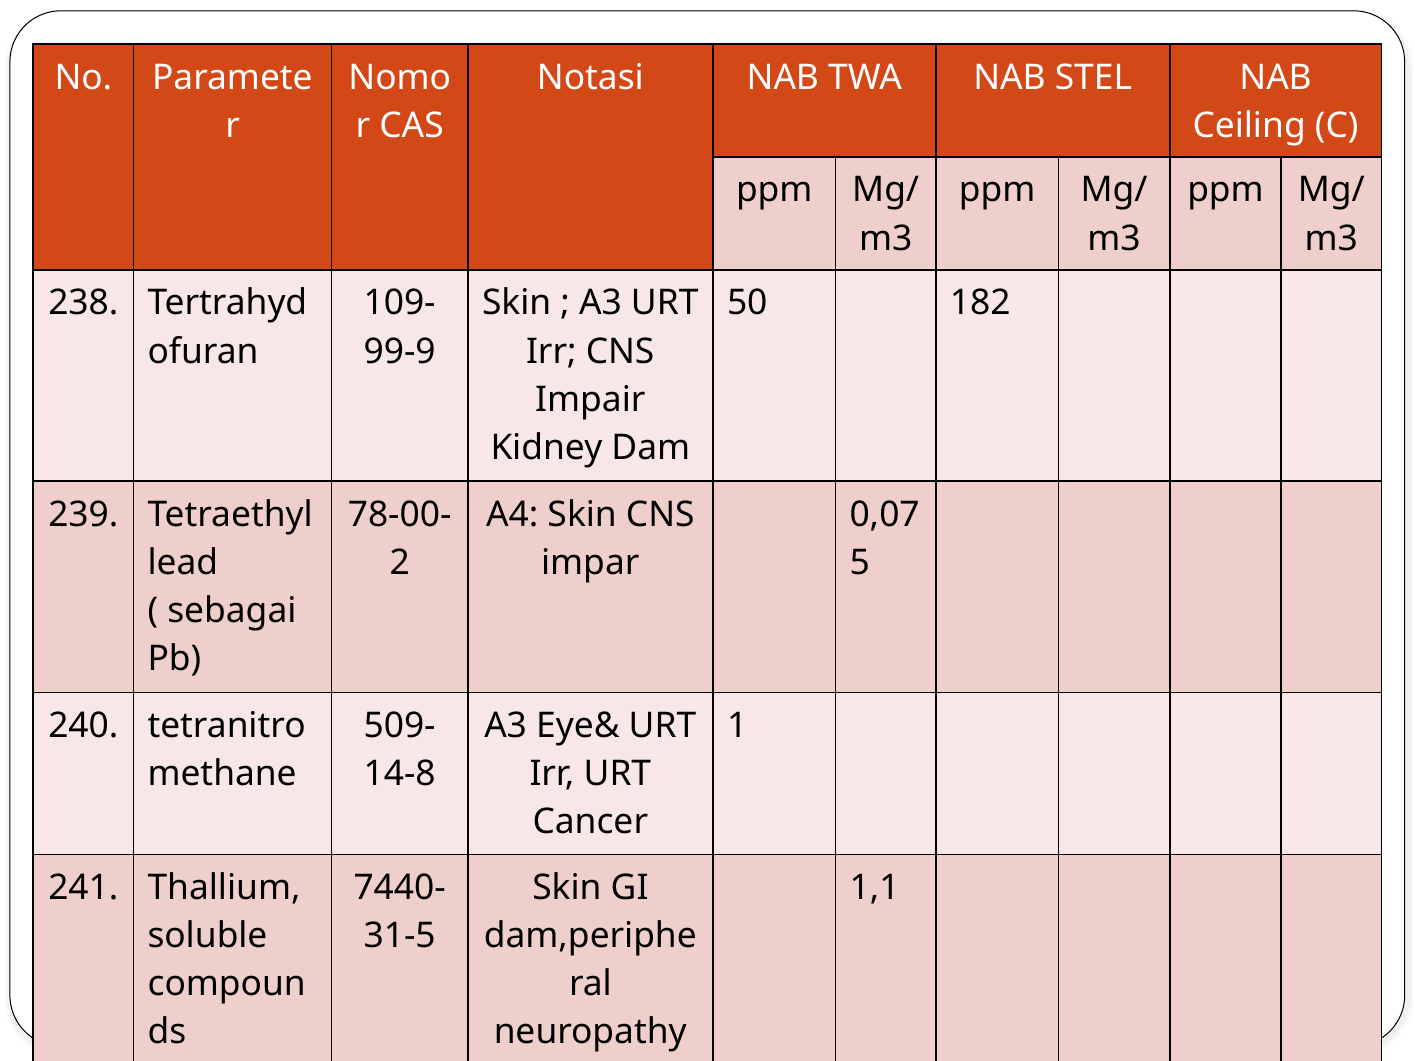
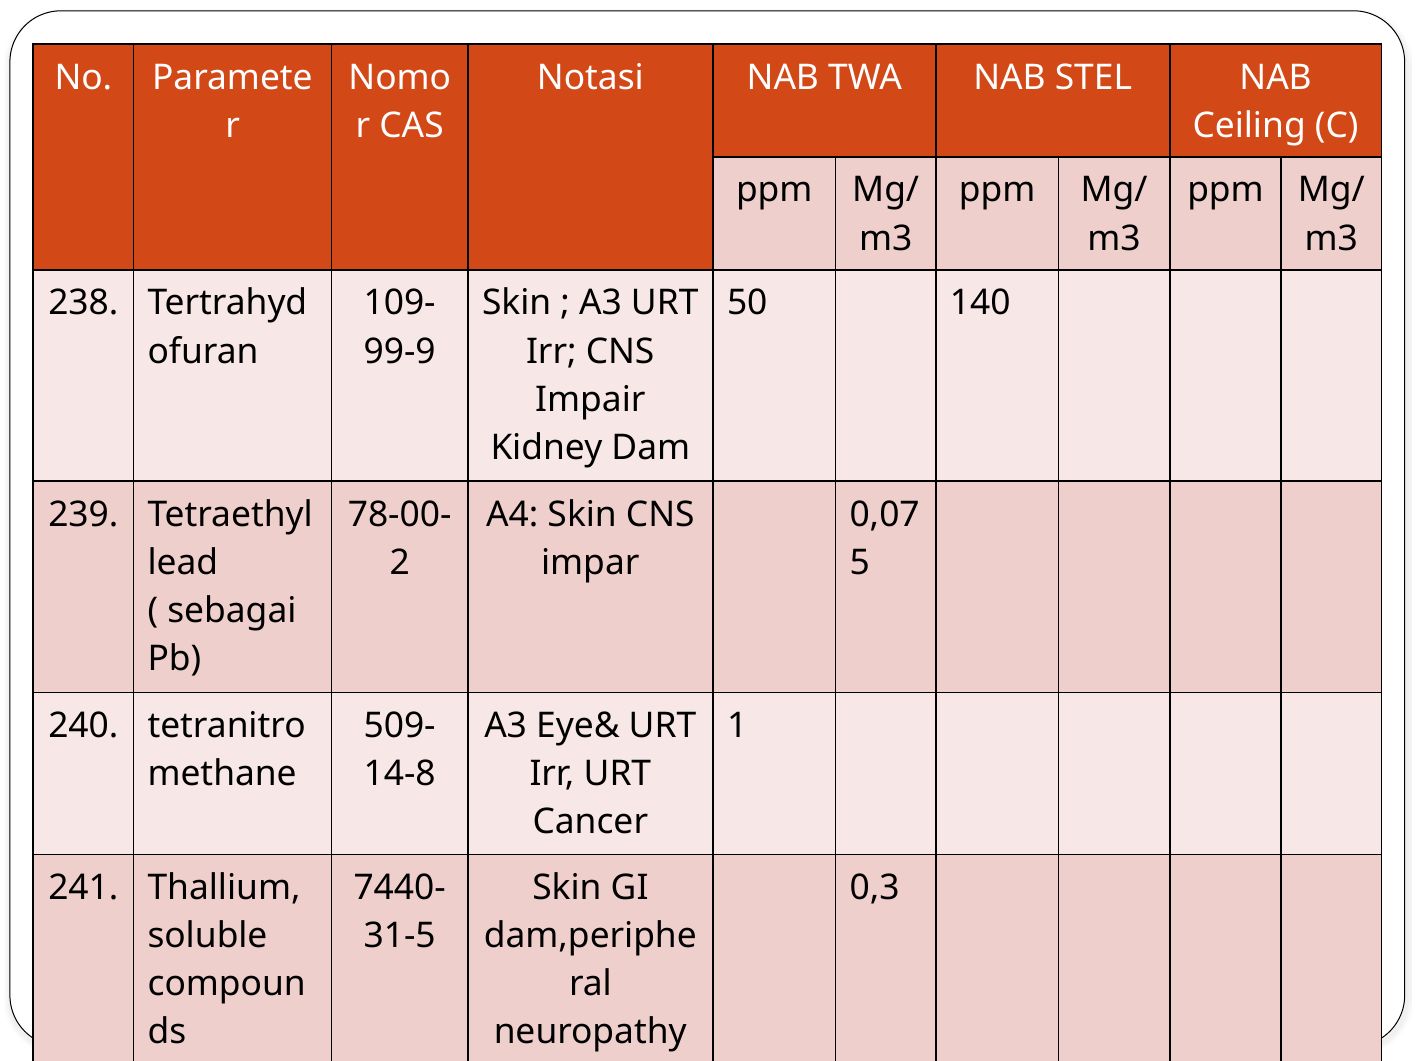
182: 182 -> 140 (980, 303)
1,1: 1,1 -> 0,3 (875, 888)
